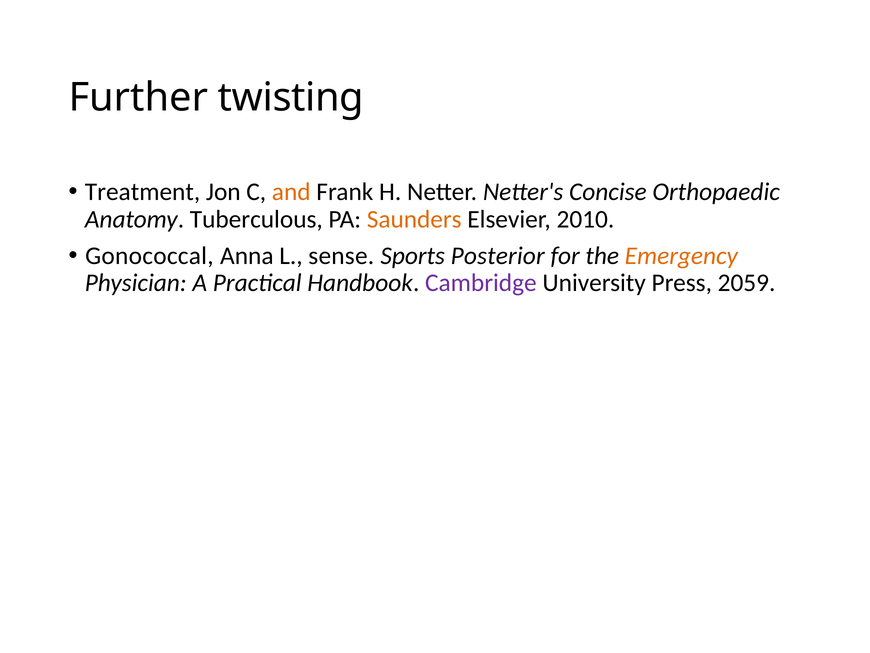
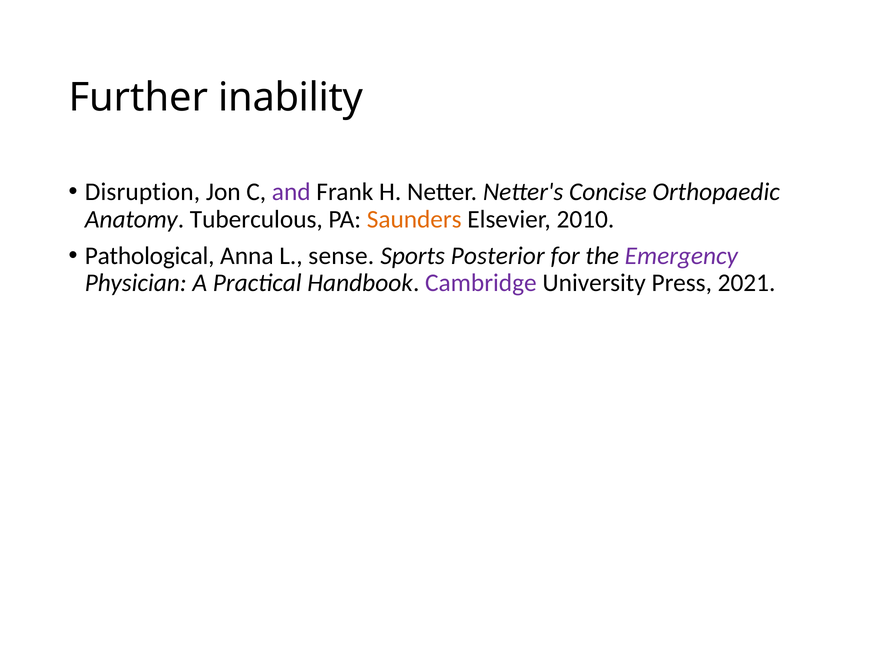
twisting: twisting -> inability (291, 98)
Treatment: Treatment -> Disruption (142, 192)
and colour: orange -> purple (291, 192)
Gonococcal: Gonococcal -> Pathological (150, 255)
Emergency colour: orange -> purple (681, 255)
2059: 2059 -> 2021 (747, 283)
